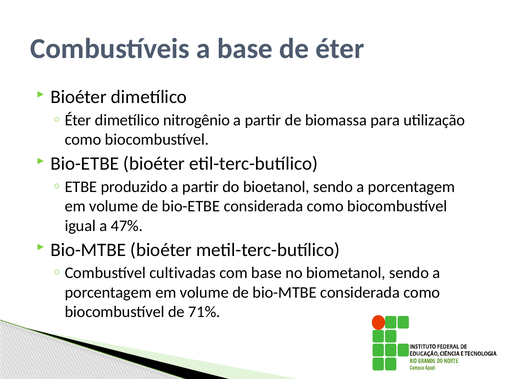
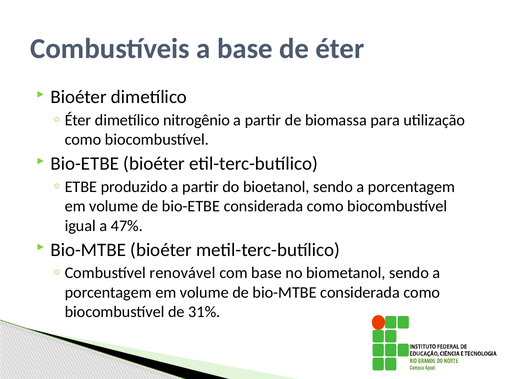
cultivadas: cultivadas -> renovável (183, 273)
71%: 71% -> 31% (204, 312)
